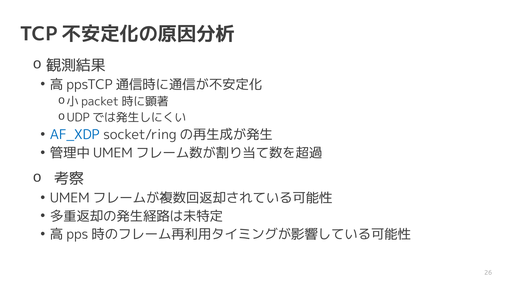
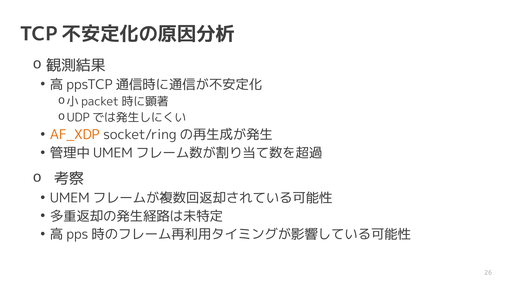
AF_XDP colour: blue -> orange (75, 135)
